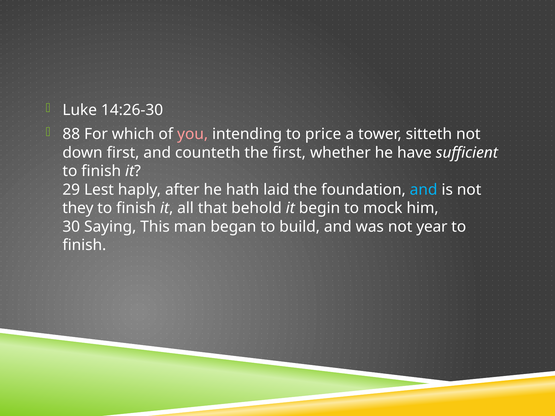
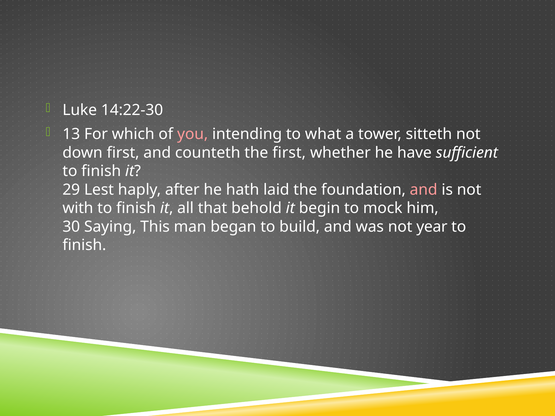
14:26-30: 14:26-30 -> 14:22-30 (132, 110)
88: 88 -> 13 (71, 134)
price: price -> what (323, 134)
and colour: light blue -> pink (424, 190)
they: they -> with (78, 208)
